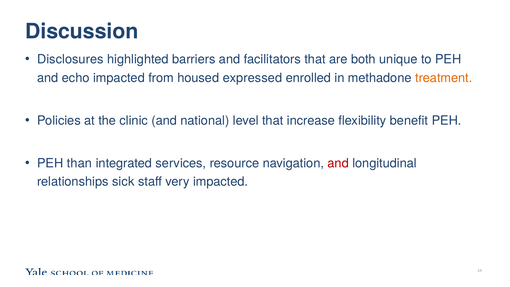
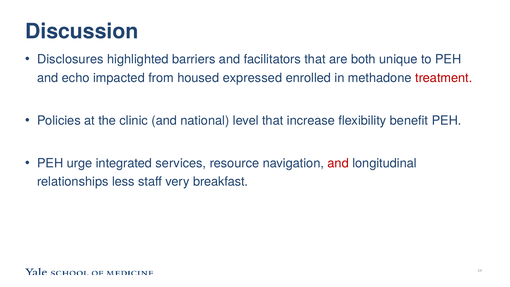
treatment colour: orange -> red (444, 78)
than: than -> urge (80, 163)
sick: sick -> less (123, 182)
very impacted: impacted -> breakfast (221, 182)
